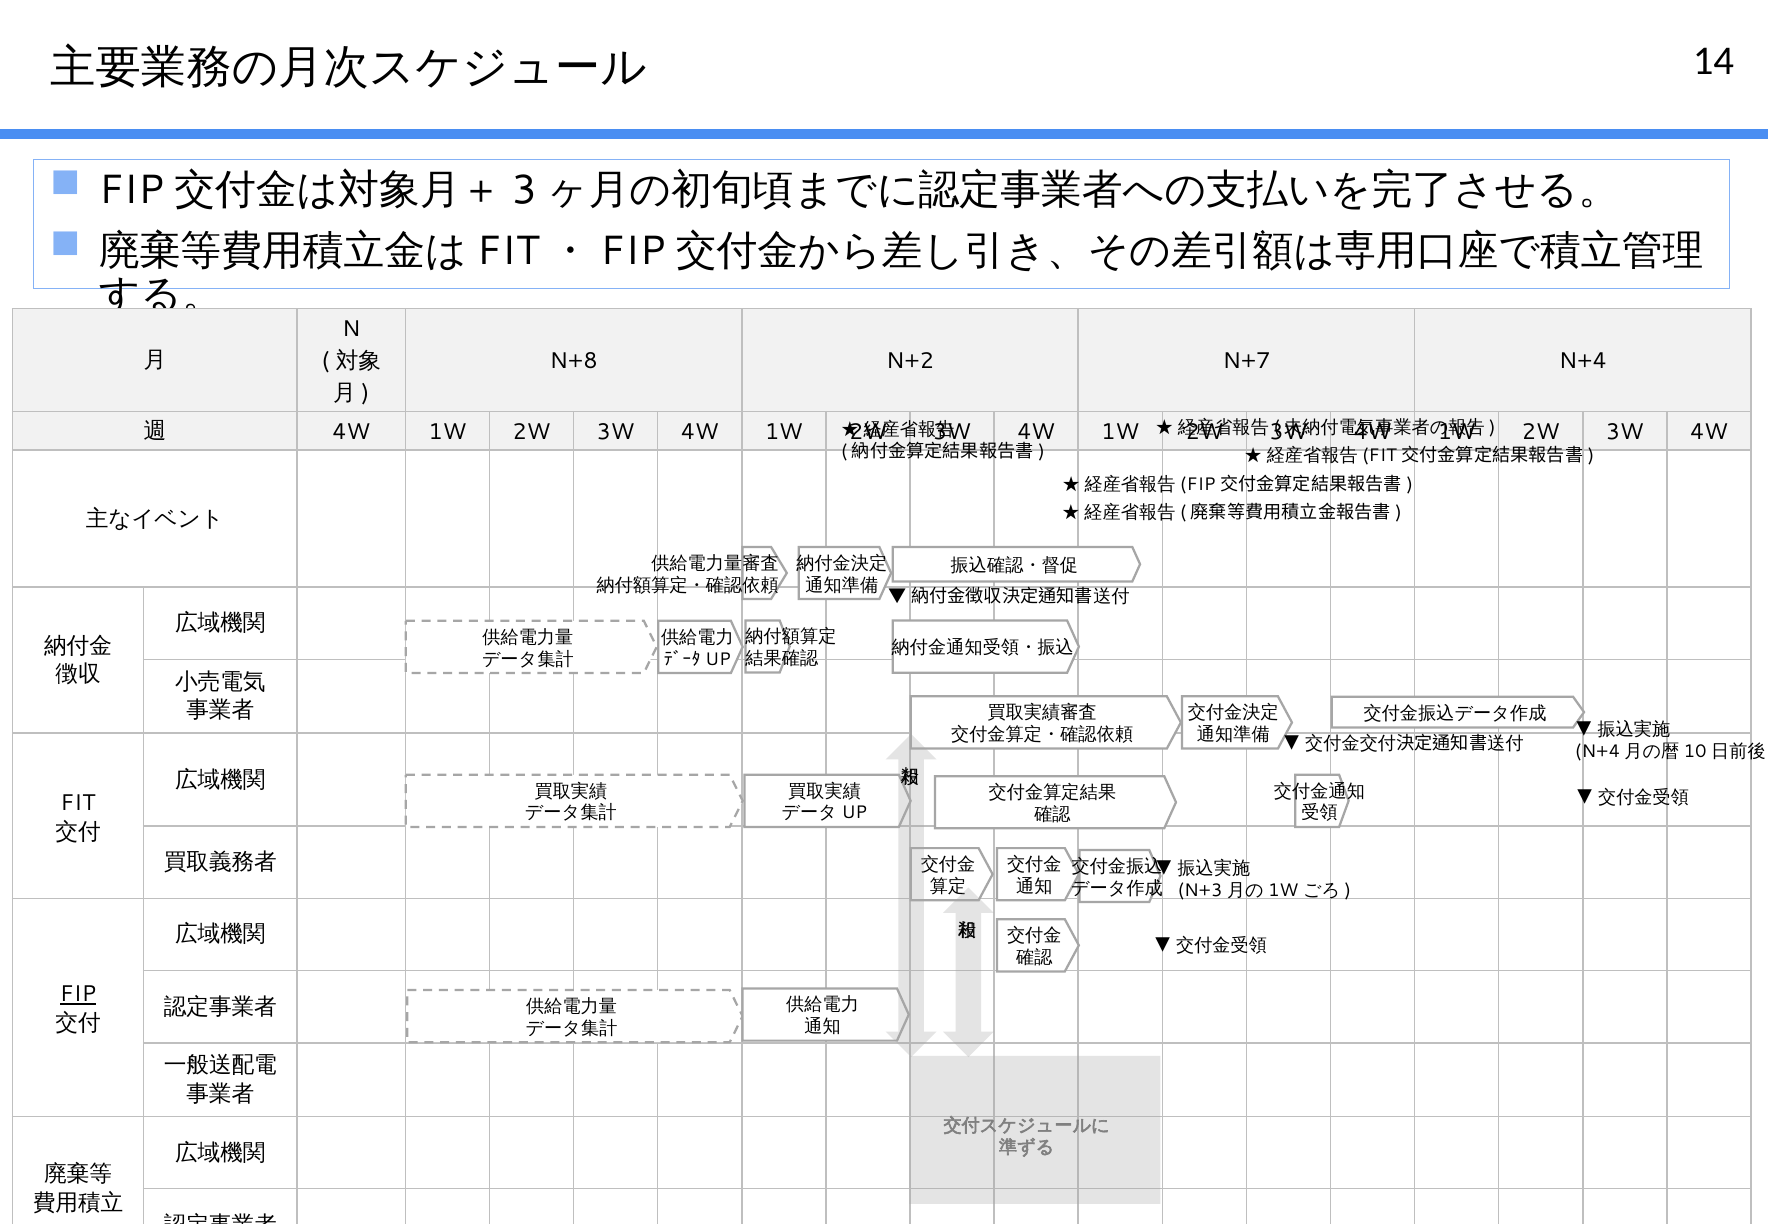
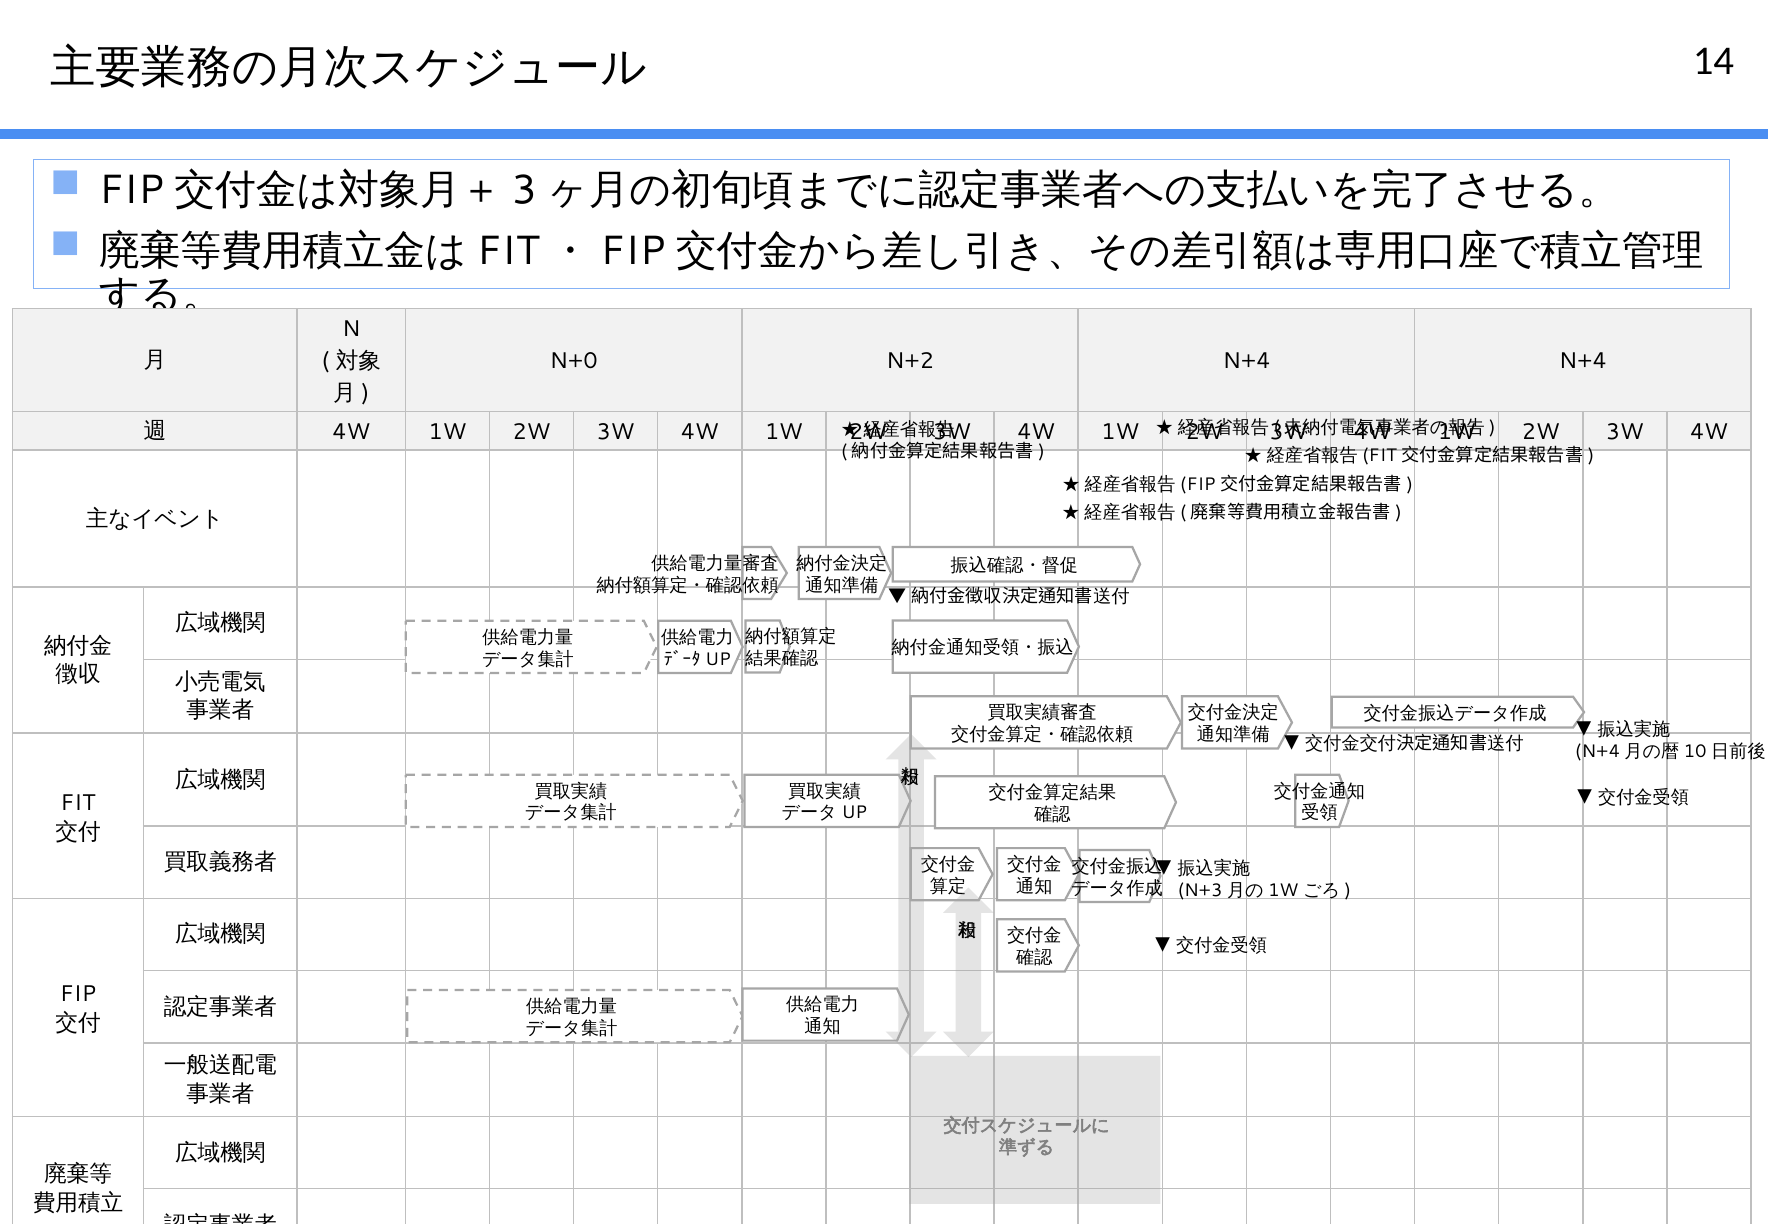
N+8: N+8 -> N+0 (574, 361)
N+2 N+7: N+7 -> N+4 (1247, 361)
FIP underline: present -> none (78, 994)
